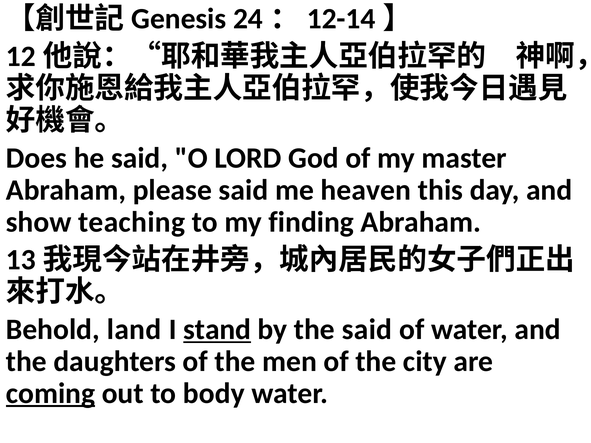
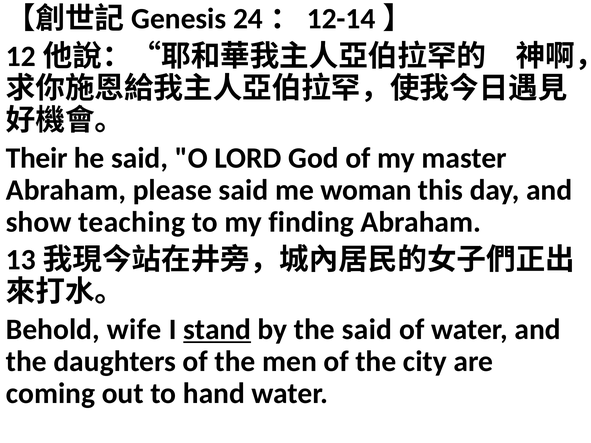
Does: Does -> Their (37, 158)
heaven: heaven -> woman (366, 190)
land: land -> wife (134, 330)
coming underline: present -> none (51, 394)
body: body -> hand (214, 394)
